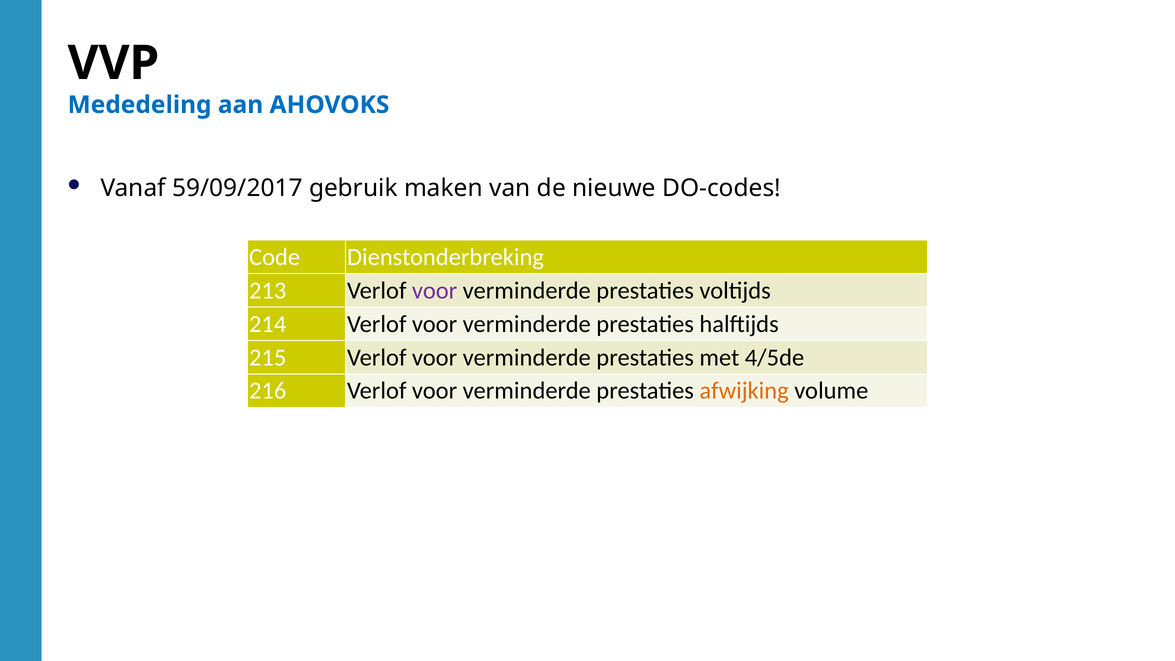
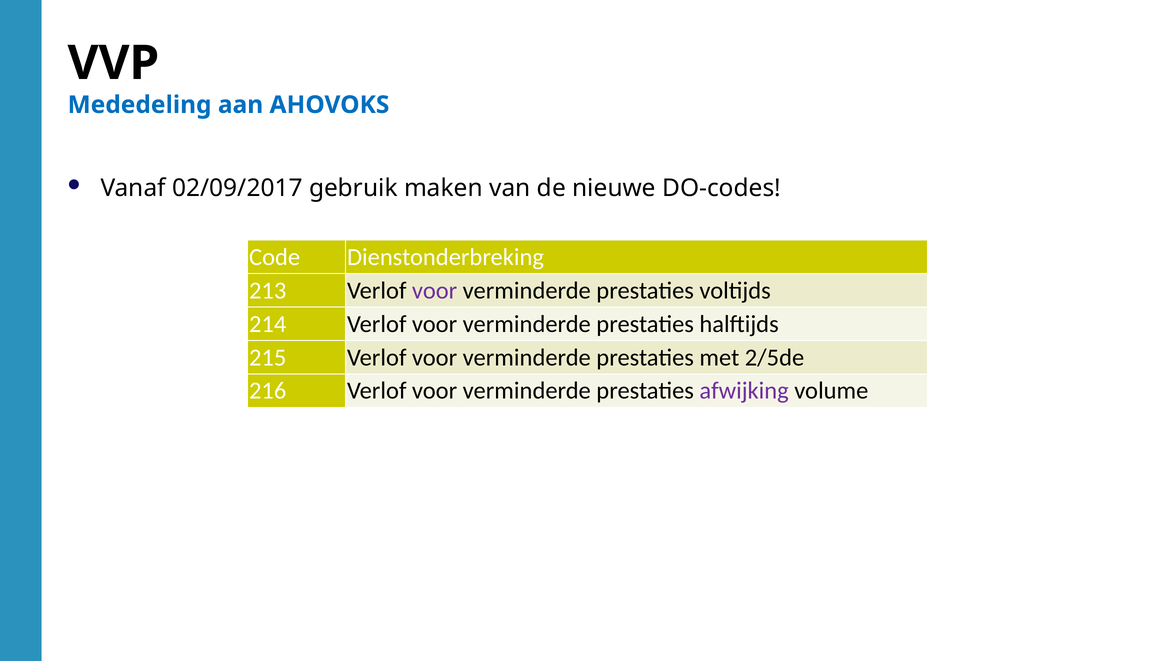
59/09/2017: 59/09/2017 -> 02/09/2017 (237, 188)
4/5de: 4/5de -> 2/5de (775, 357)
afwijking colour: orange -> purple (744, 391)
